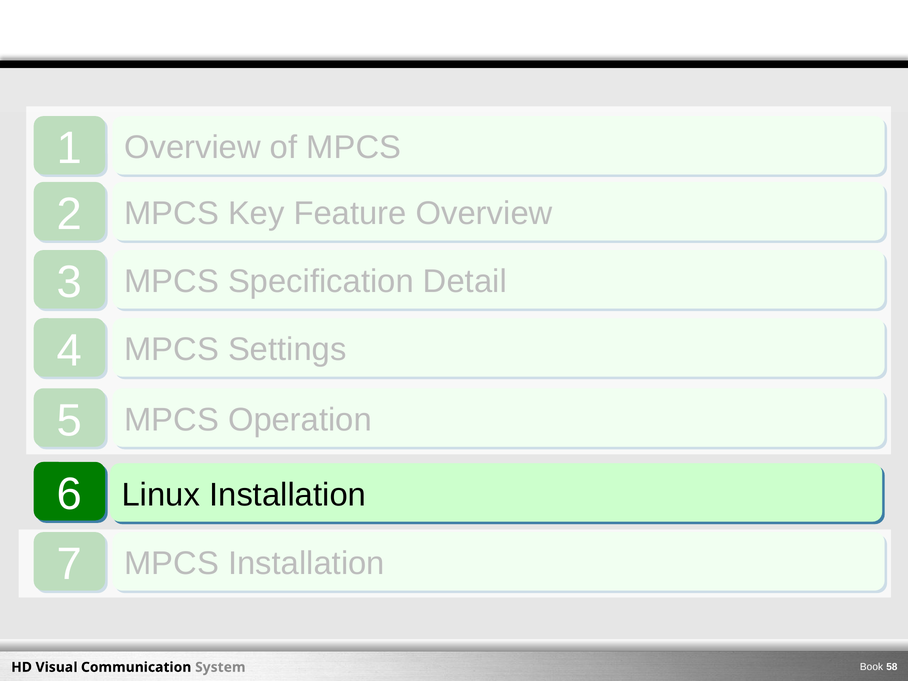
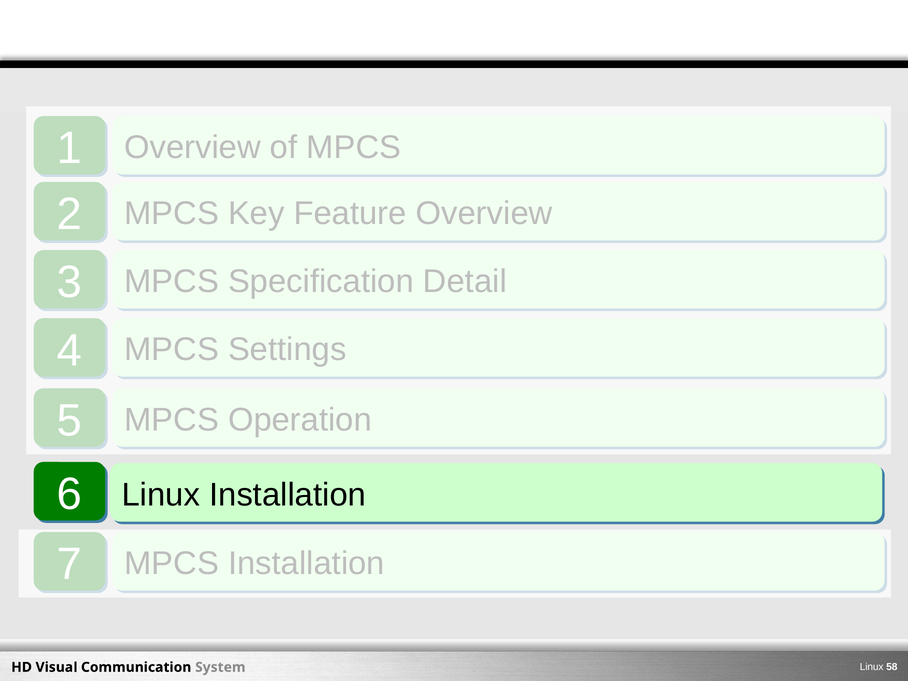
Book: Book -> Linux (872, 667)
